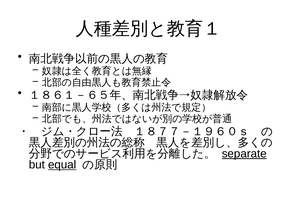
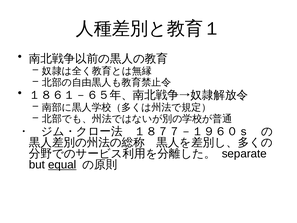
separate underline: present -> none (244, 153)
